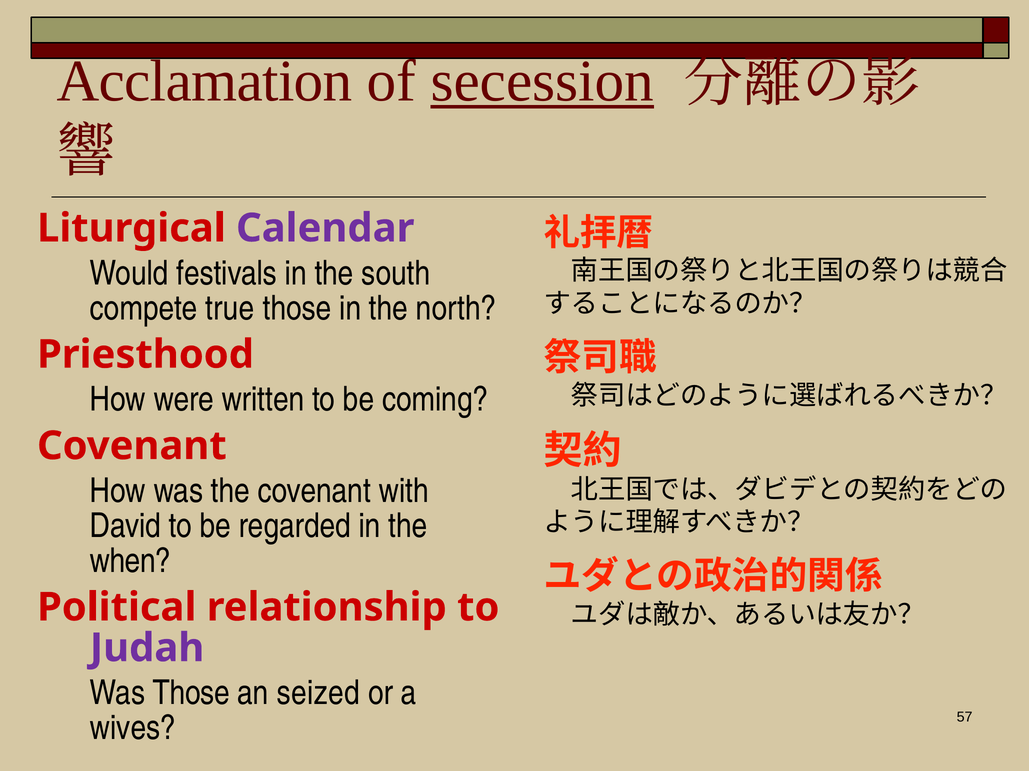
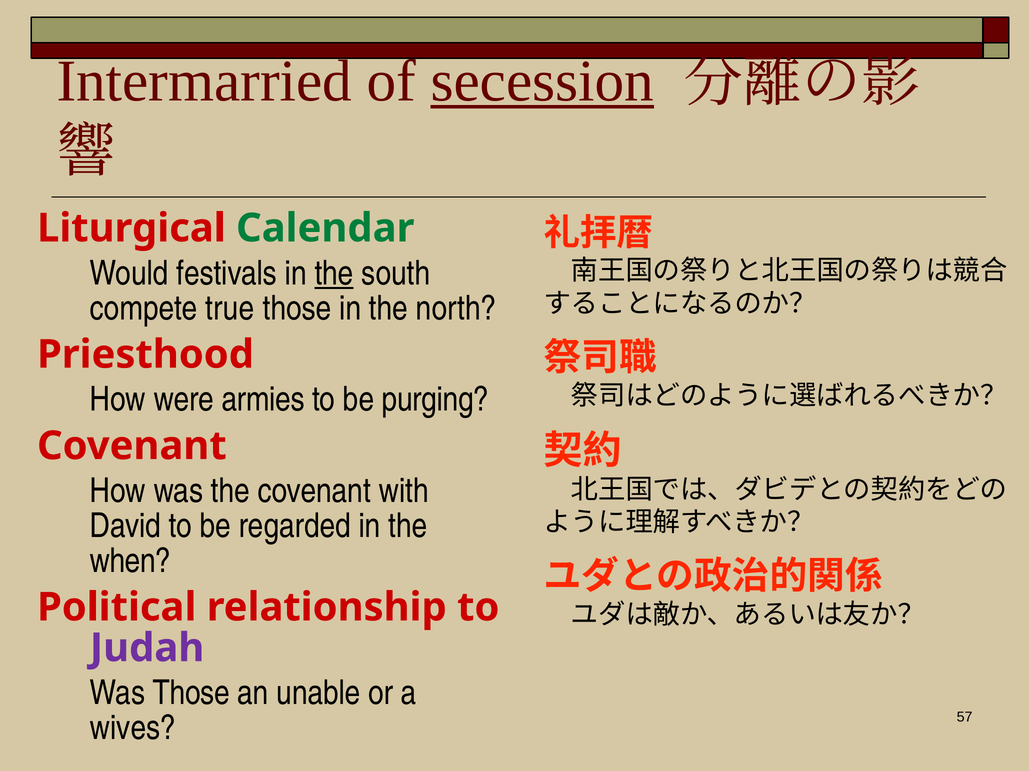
Acclamation: Acclamation -> Intermarried (204, 81)
Calendar colour: purple -> green (325, 228)
the underline: none -> present (334, 274)
written: written -> armies (263, 400)
coming: coming -> purging (435, 400)
seized: seized -> unable (318, 694)
